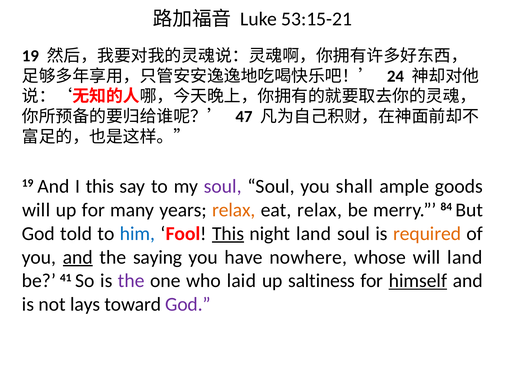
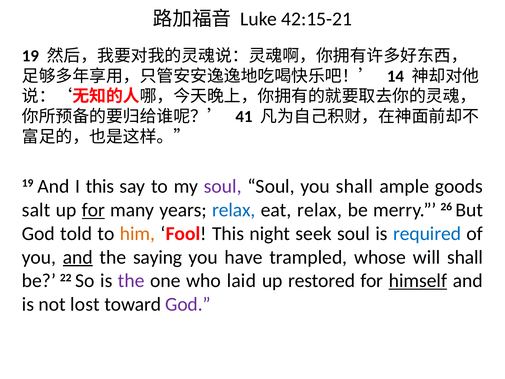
53:15-21: 53:15-21 -> 42:15-21 (317, 19)
24: 24 -> 14 (395, 76)
47: 47 -> 41 (244, 116)
will: will -> salt (36, 210)
for underline: none -> present (93, 210)
relax colour: orange -> blue (234, 210)
84: 84 -> 26 (446, 207)
him colour: blue -> orange (137, 233)
This underline: present -> none (228, 233)
night land: land -> seek (314, 233)
required colour: orange -> blue (427, 233)
nowhere: nowhere -> trampled (308, 257)
will land: land -> shall (465, 257)
41: 41 -> 22 (66, 277)
saltiness: saltiness -> restored (322, 281)
lays: lays -> lost (85, 304)
